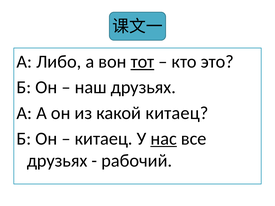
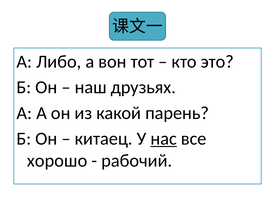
тот underline: present -> none (142, 62)
какой китаец: китаец -> парень (177, 113)
друзьях: друзьях -> хорошо (57, 161)
